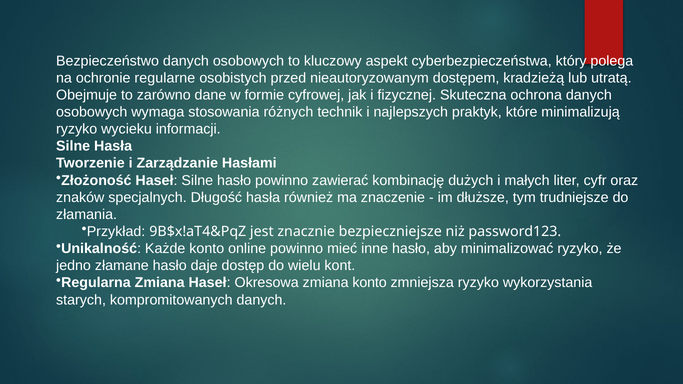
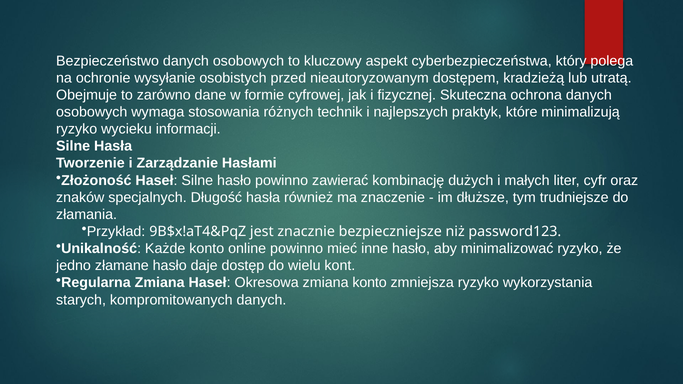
regularne: regularne -> wysyłanie (165, 78)
